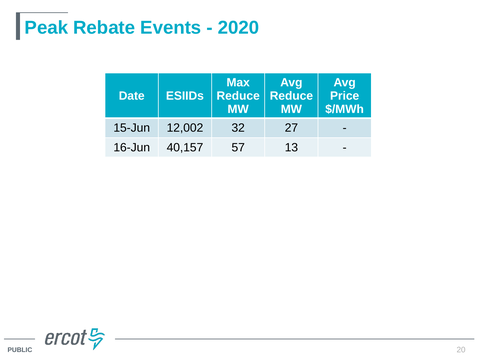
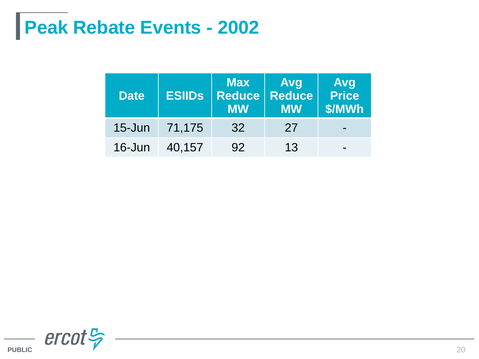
2020: 2020 -> 2002 (238, 28)
12,002: 12,002 -> 71,175 (185, 128)
57: 57 -> 92 (238, 148)
